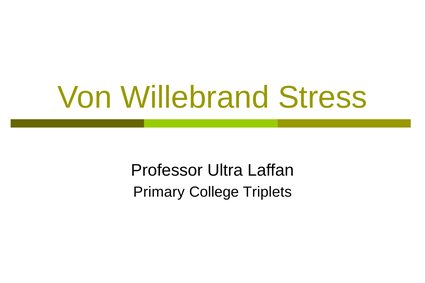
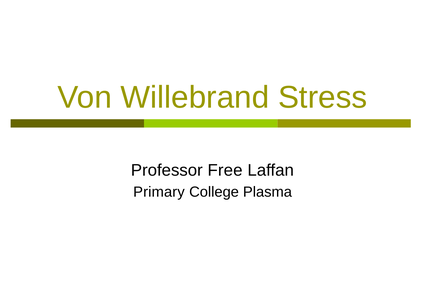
Ultra: Ultra -> Free (225, 170)
Triplets: Triplets -> Plasma (267, 192)
